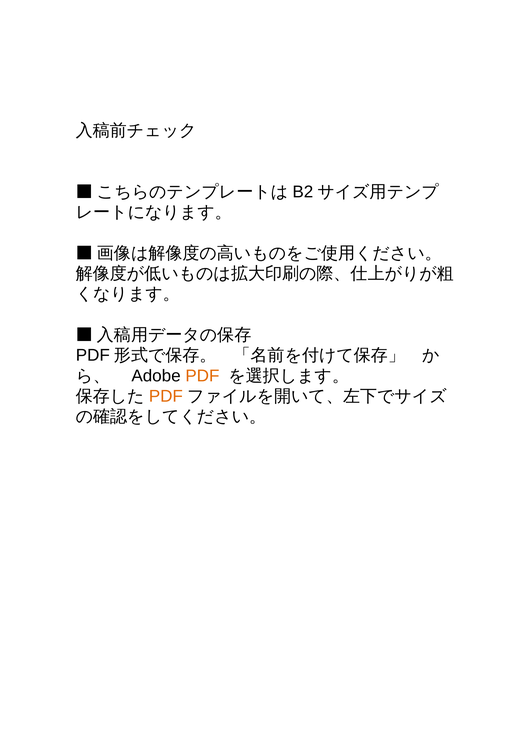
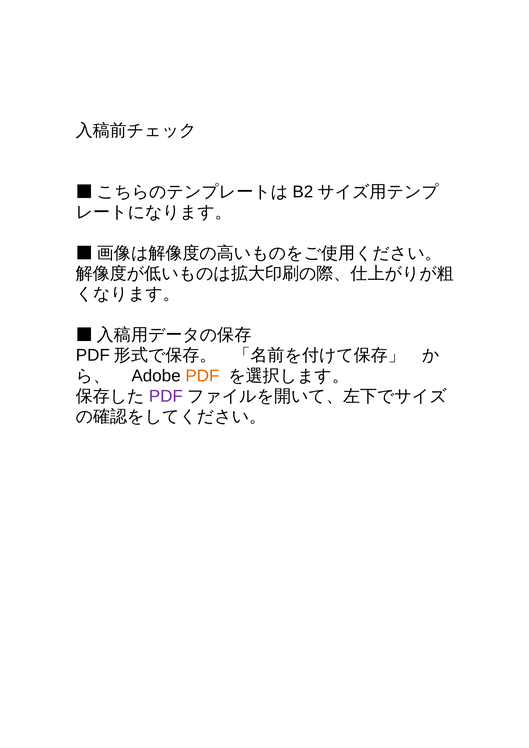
PDF colour: orange -> purple (166, 396)
